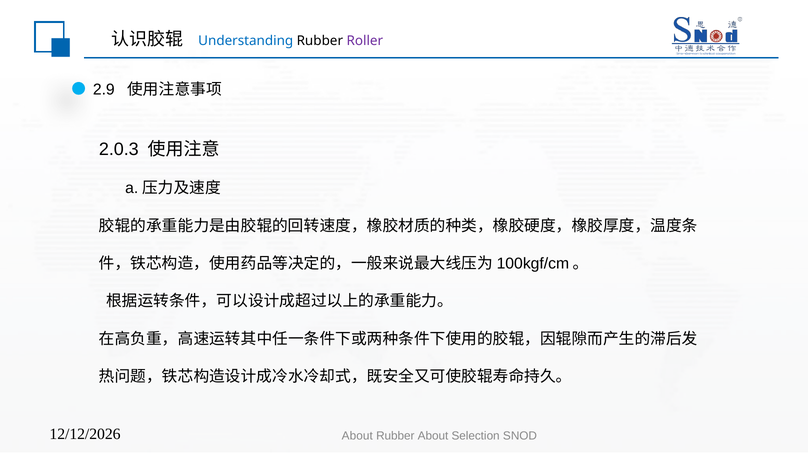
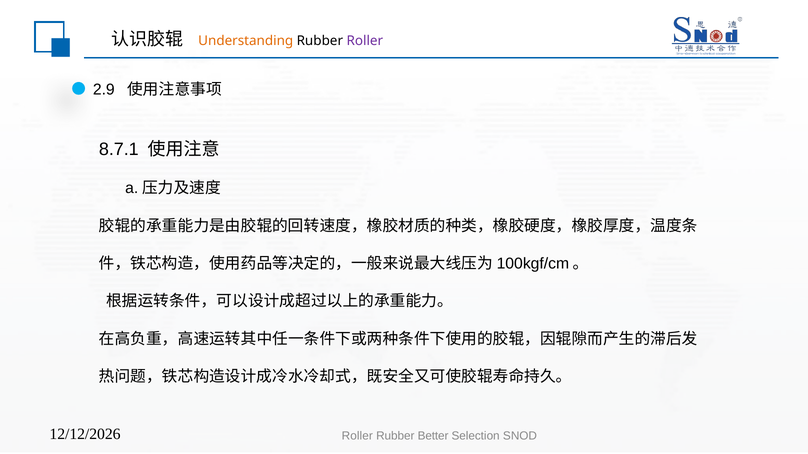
Understanding colour: blue -> orange (246, 41)
2.0.3: 2.0.3 -> 8.7.1 (119, 150)
About: About -> Roller (357, 436)
Rubber About: About -> Better (433, 436)
